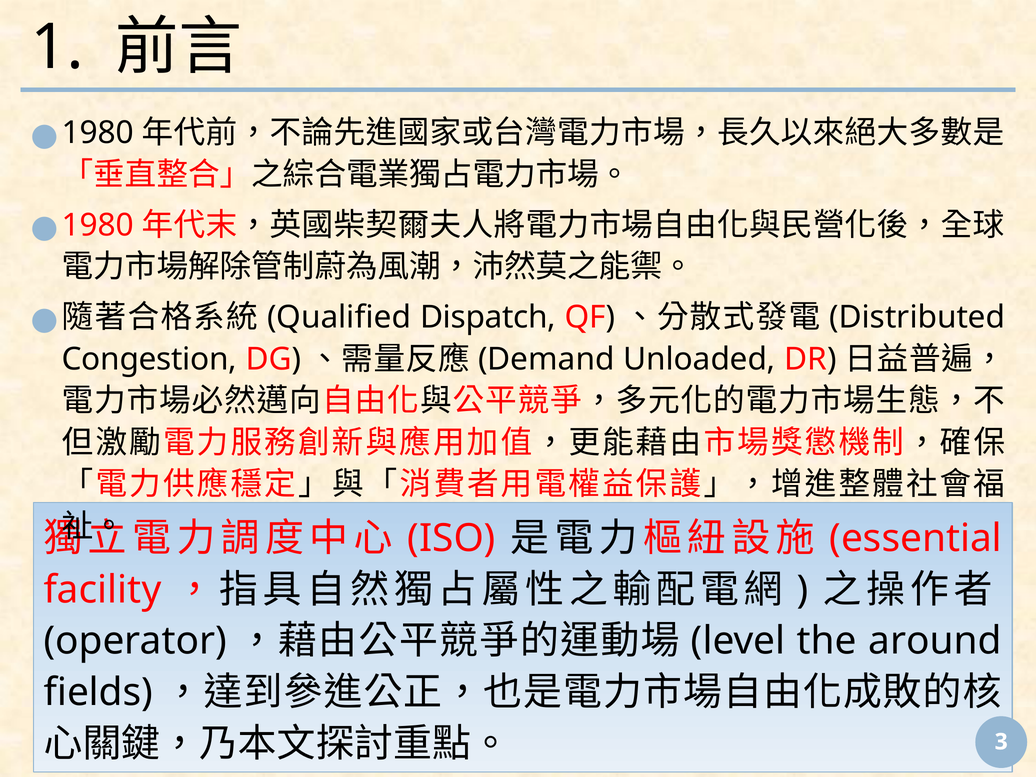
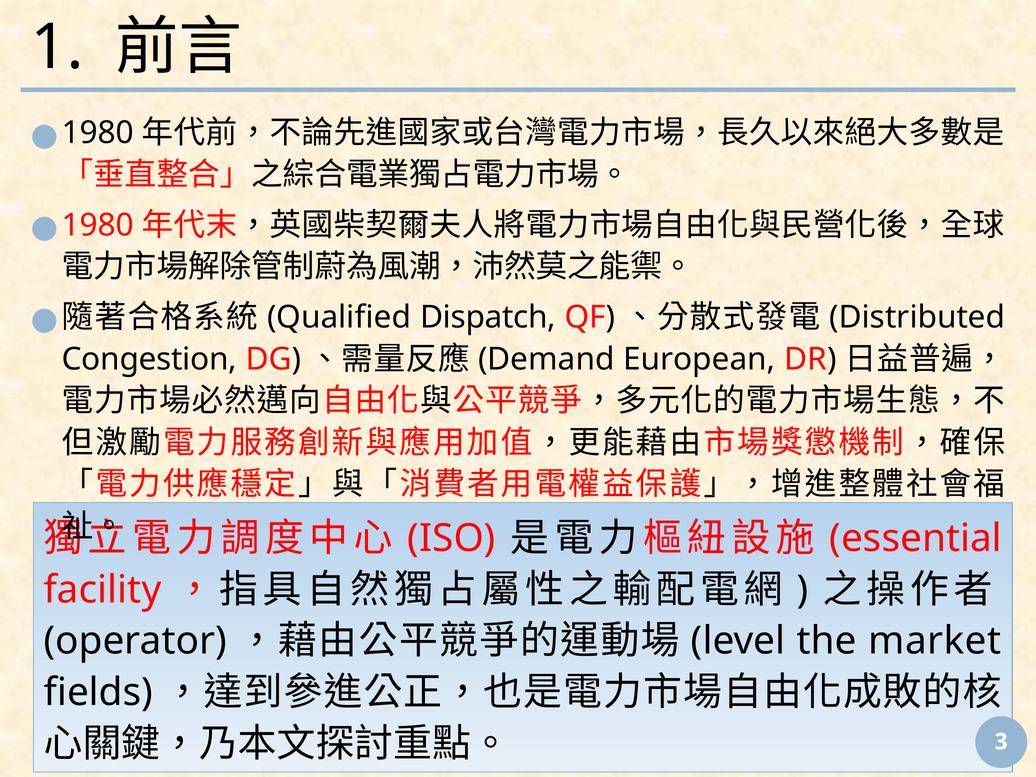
Unloaded: Unloaded -> European (699, 359)
around: around -> market (935, 641)
